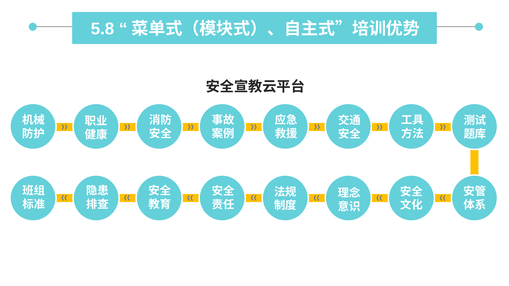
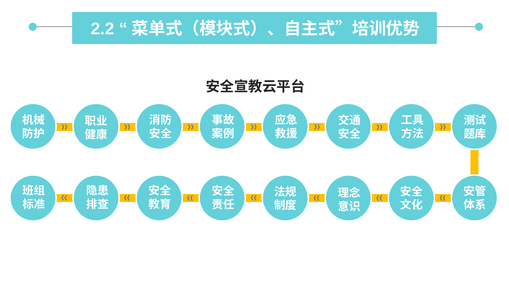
5.8: 5.8 -> 2.2 (102, 29)
